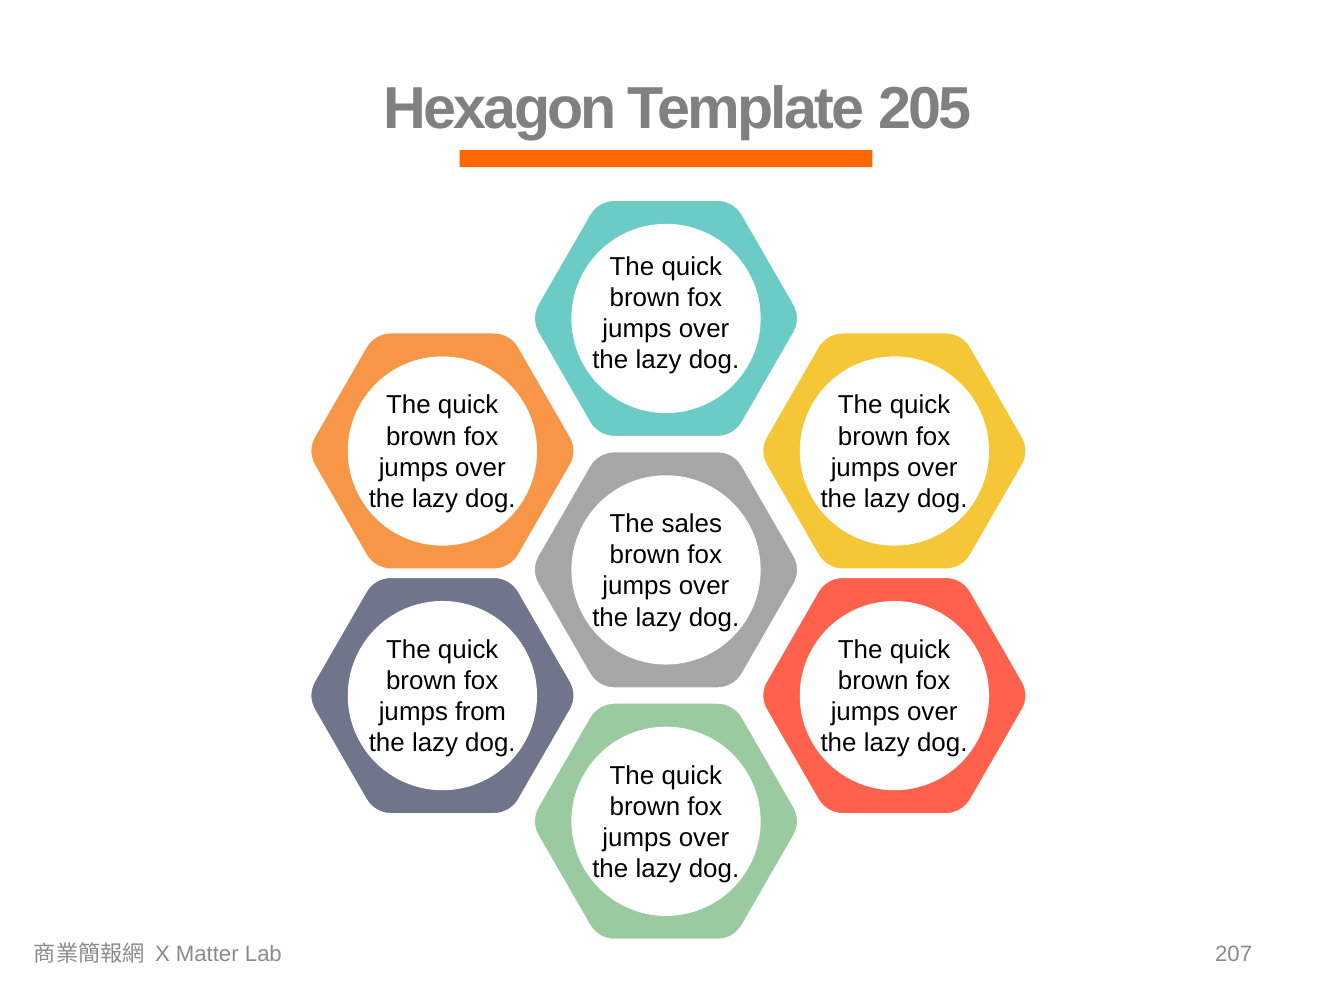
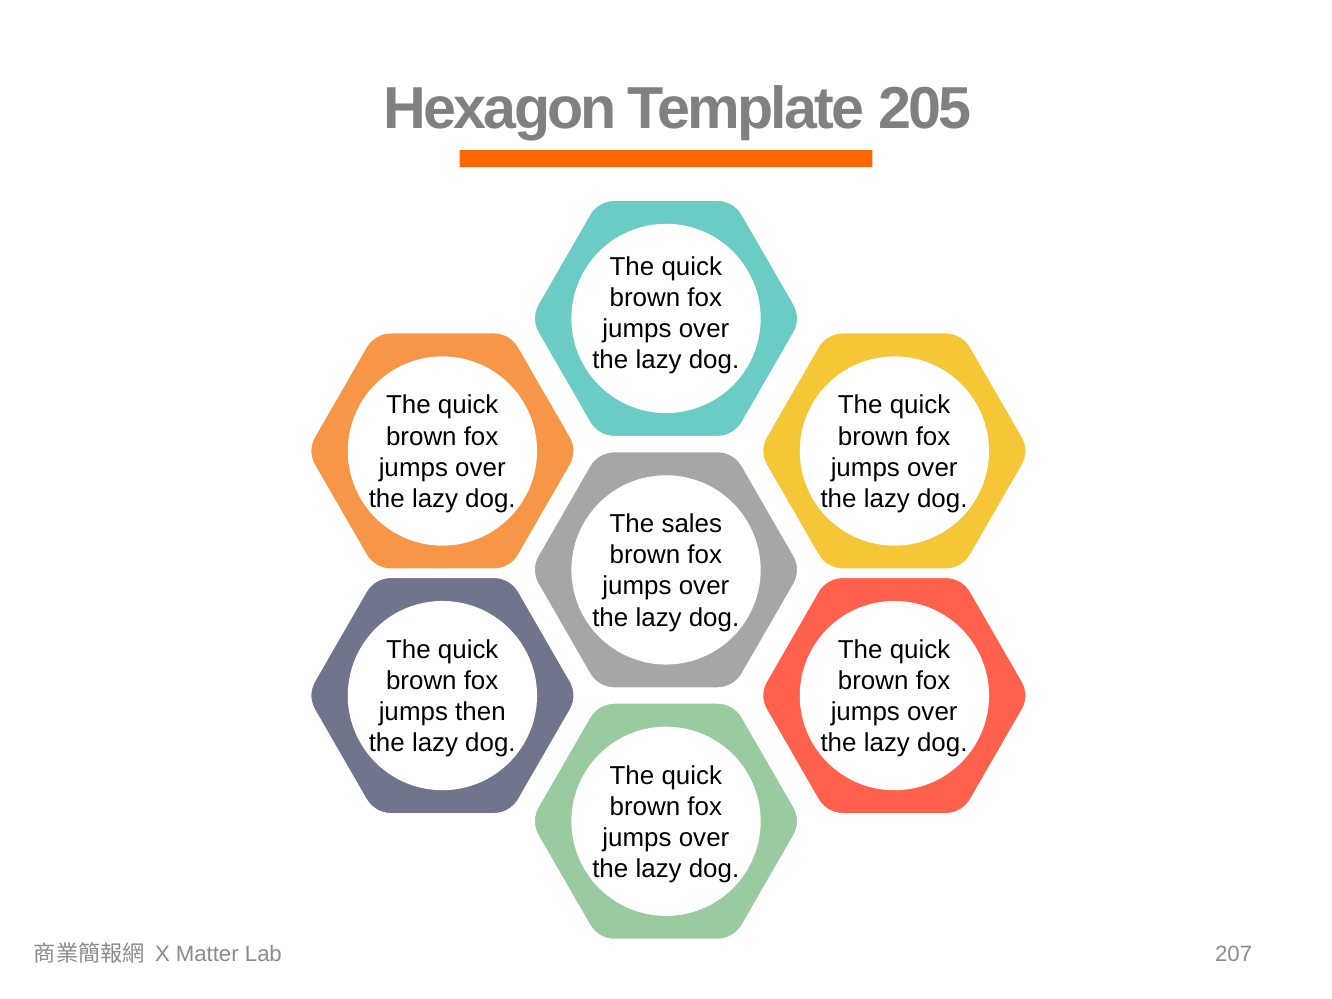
from: from -> then (480, 712)
